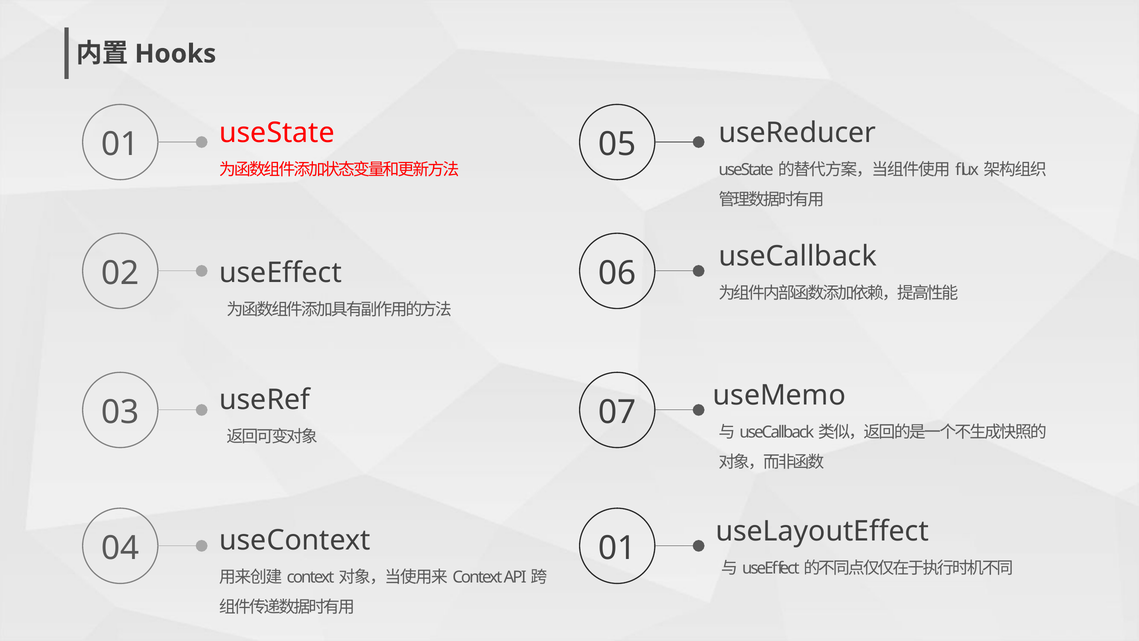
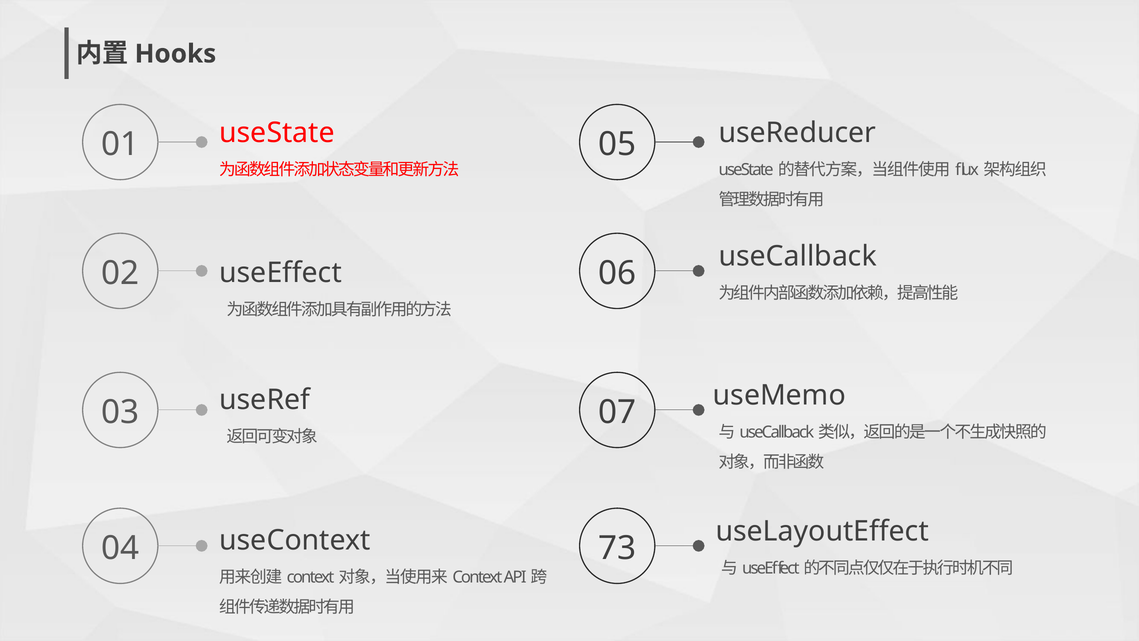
04 01: 01 -> 73 (617, 548)
